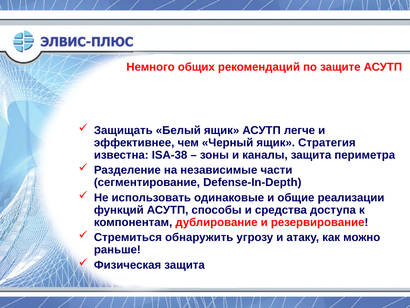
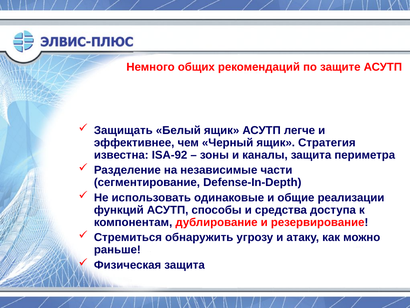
ISA-38: ISA-38 -> ISA-92 (170, 155)
